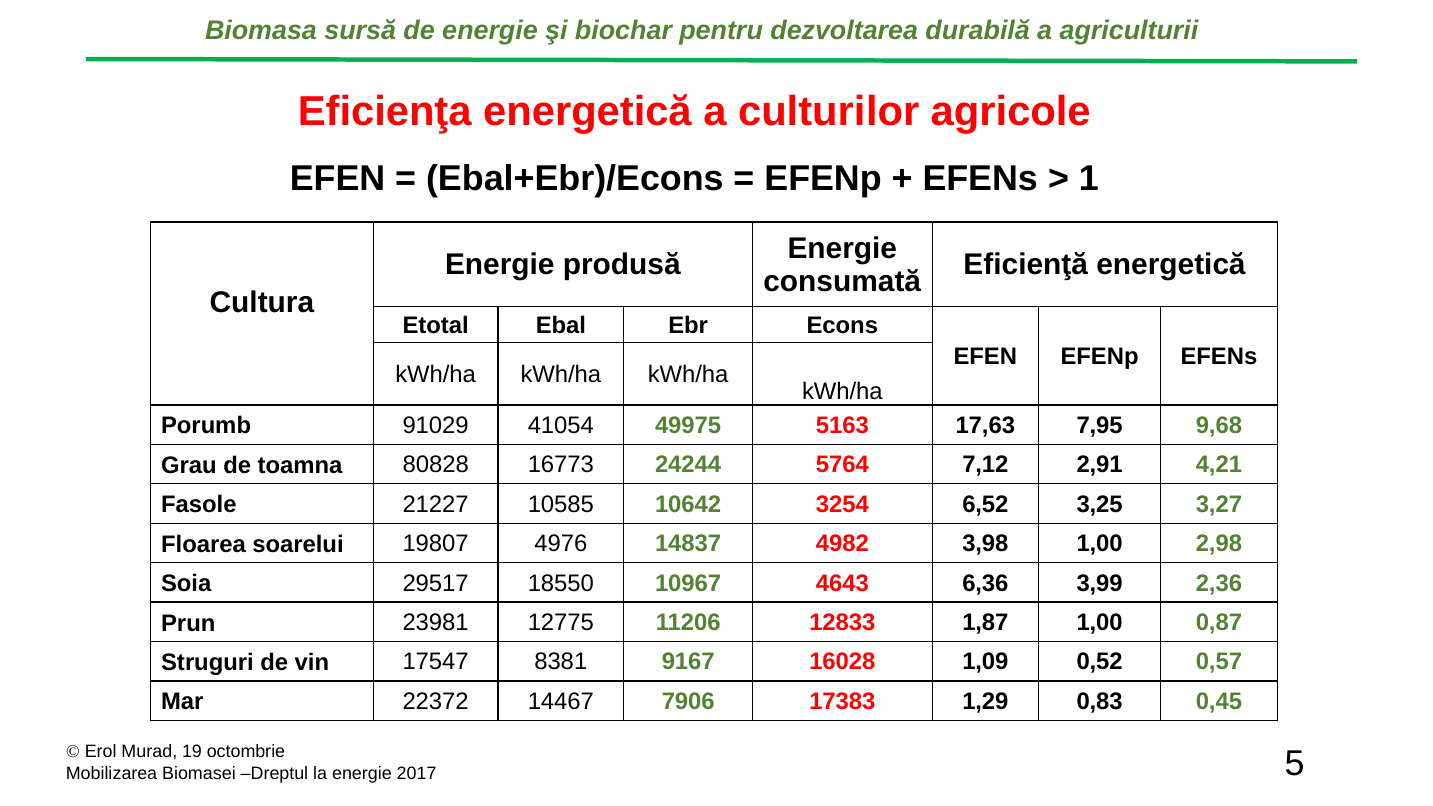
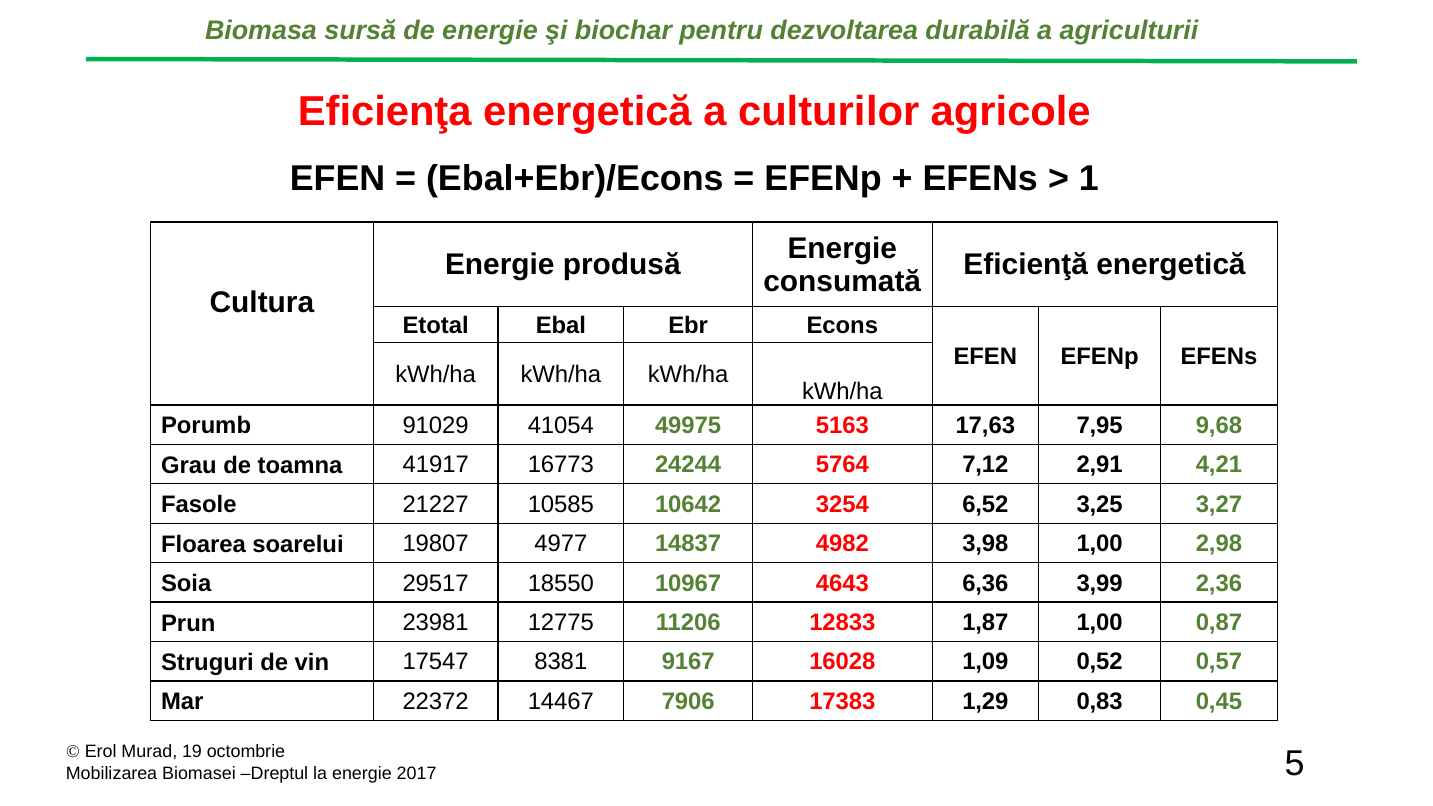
80828: 80828 -> 41917 (436, 465)
4976: 4976 -> 4977 (561, 544)
